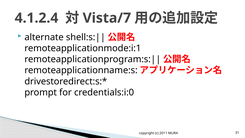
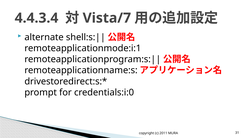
4.1.2.4: 4.1.2.4 -> 4.4.3.4 (37, 18)
